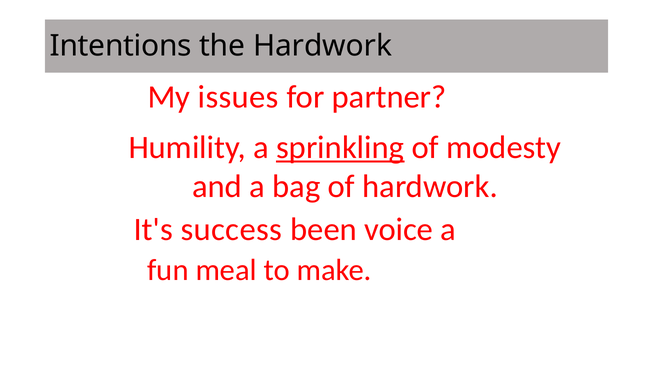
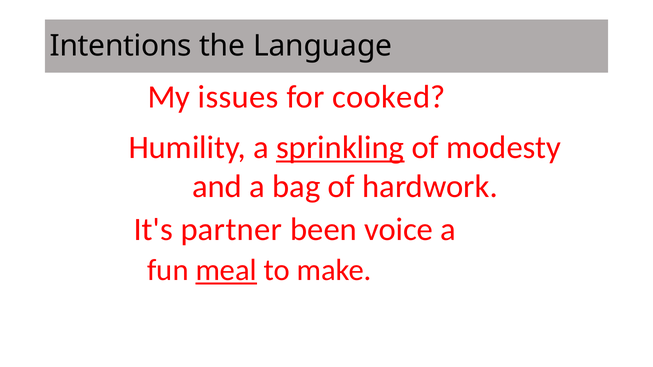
the Hardwork: Hardwork -> Language (323, 46)
partner: partner -> cooked (389, 97)
success: success -> partner (231, 230)
meal underline: none -> present (226, 270)
